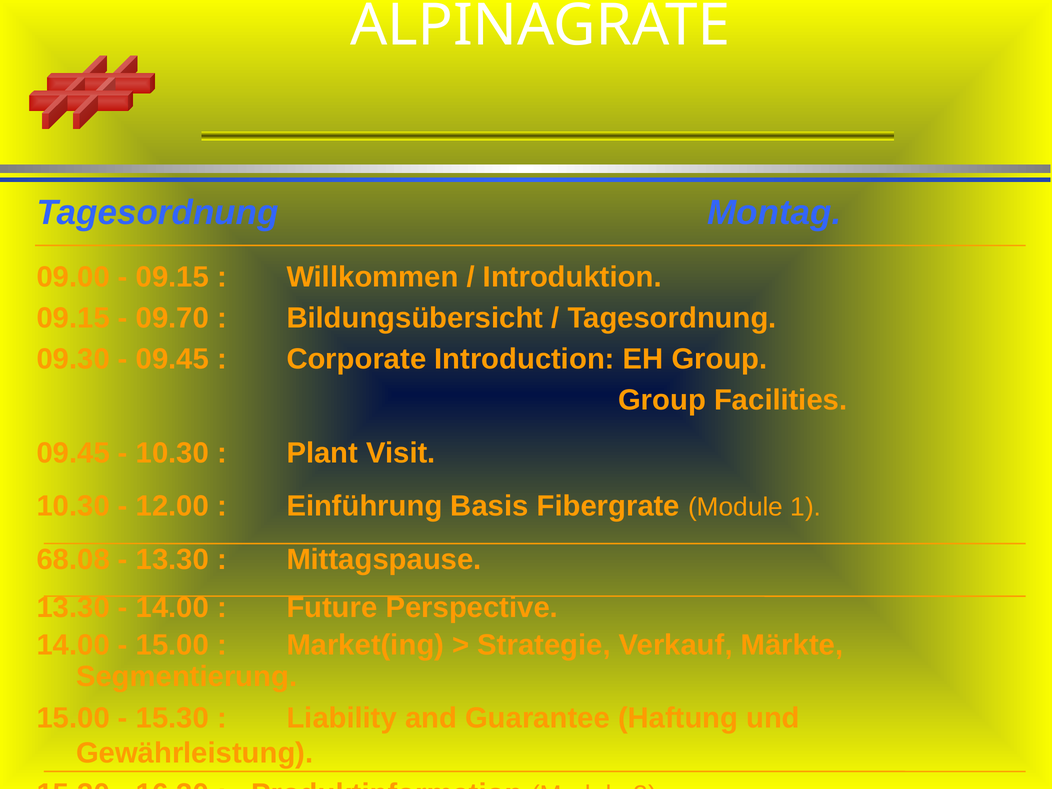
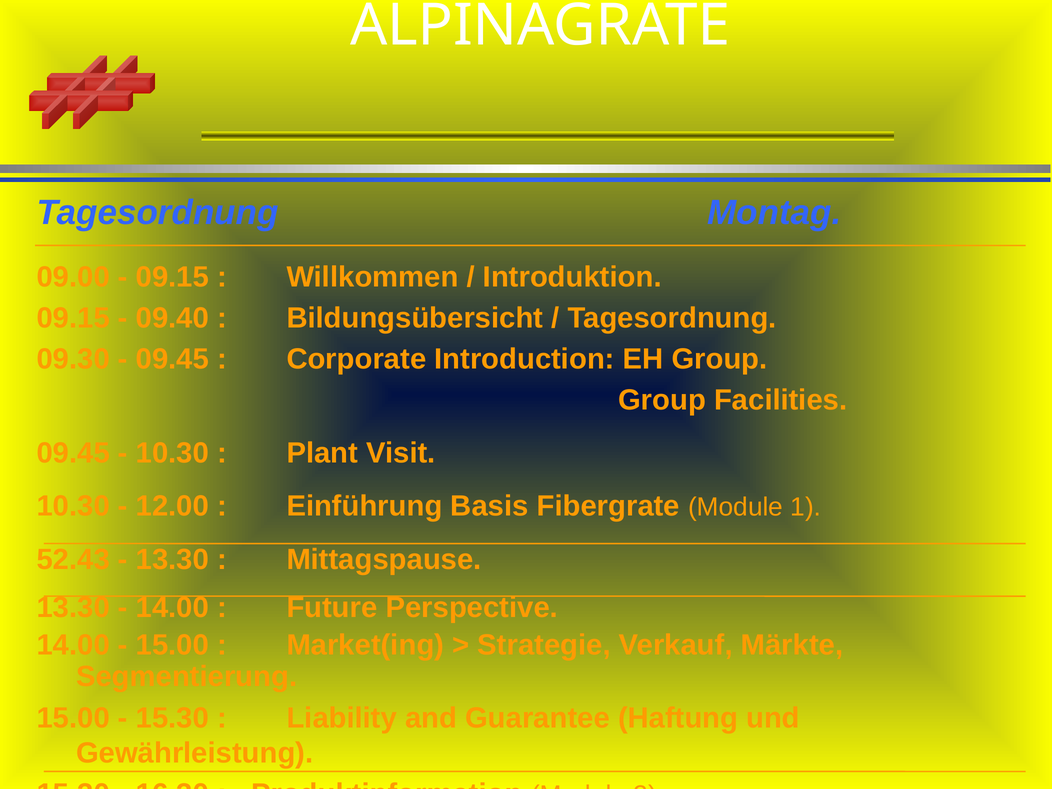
09.70: 09.70 -> 09.40 (172, 318)
68.08: 68.08 -> 52.43 (73, 560)
